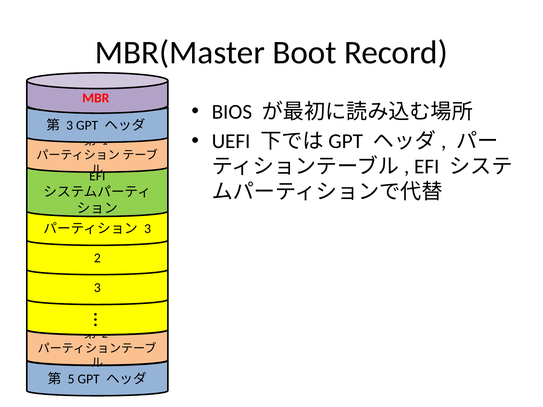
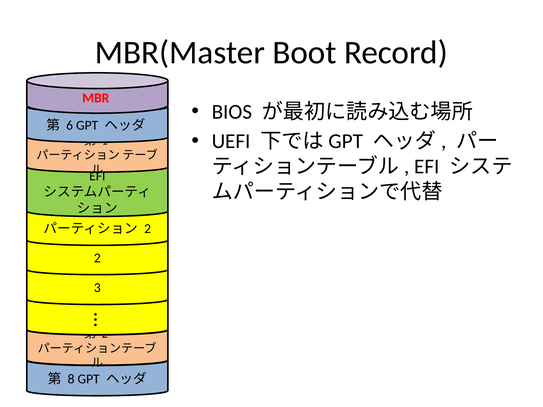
3: 3 -> 6 (70, 126)
3: 3 -> 2 (148, 229)
5: 5 -> 8 (71, 379)
